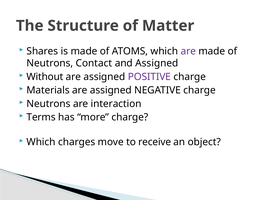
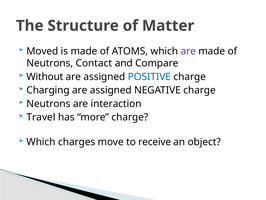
Shares: Shares -> Moved (42, 51)
and Assigned: Assigned -> Compare (157, 63)
POSITIVE colour: purple -> blue (149, 77)
Materials: Materials -> Charging (48, 90)
Terms: Terms -> Travel (41, 117)
